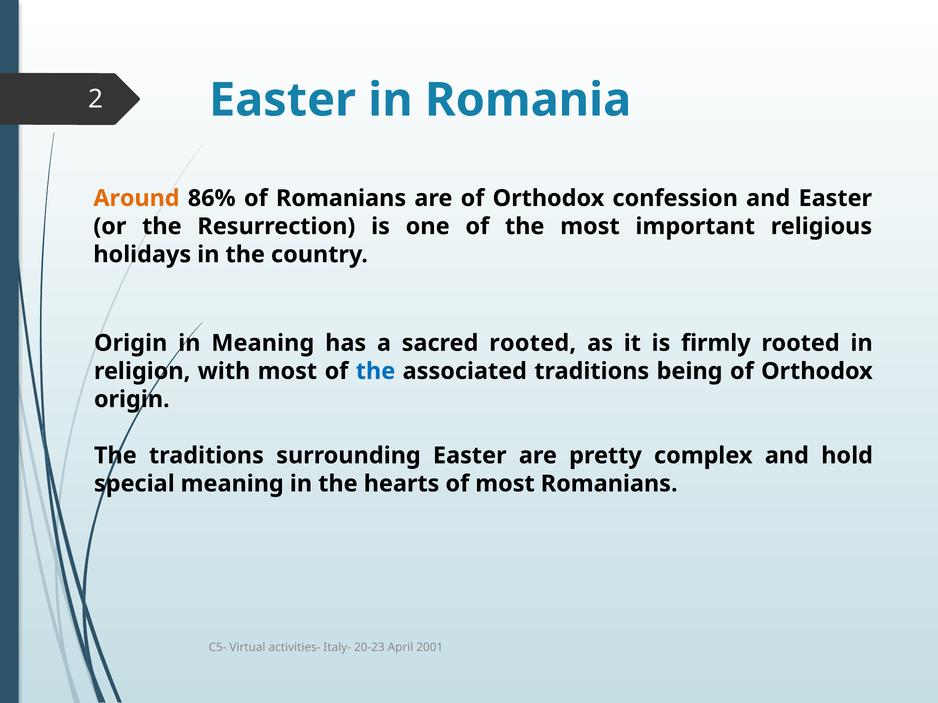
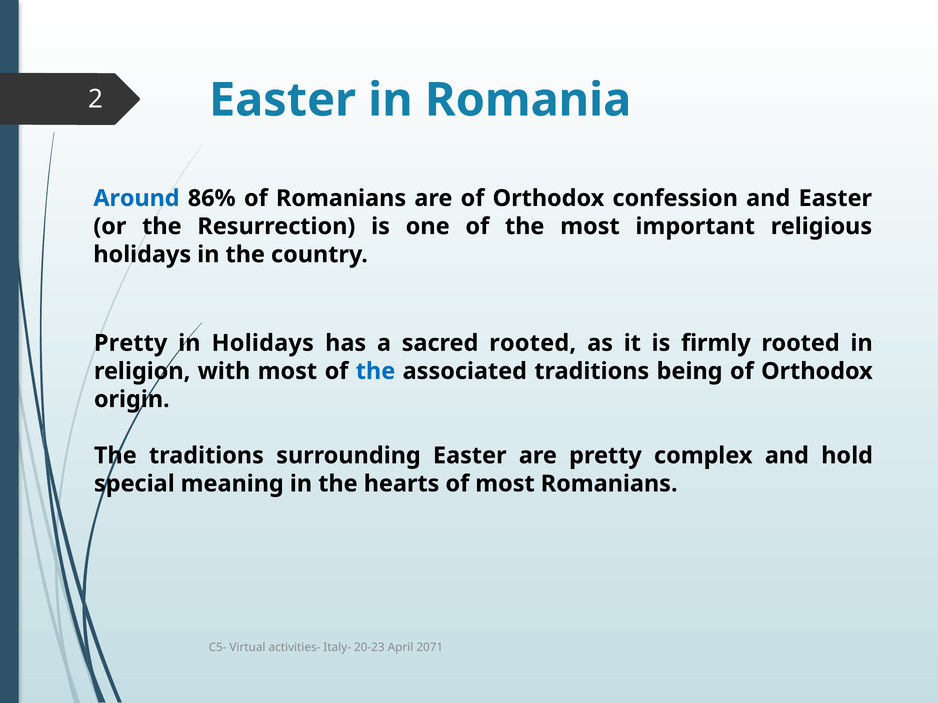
Around colour: orange -> blue (136, 198)
Origin: Origin -> Pretty (131, 343)
in Meaning: Meaning -> Holidays (263, 343)
2001: 2001 -> 2071 (430, 648)
